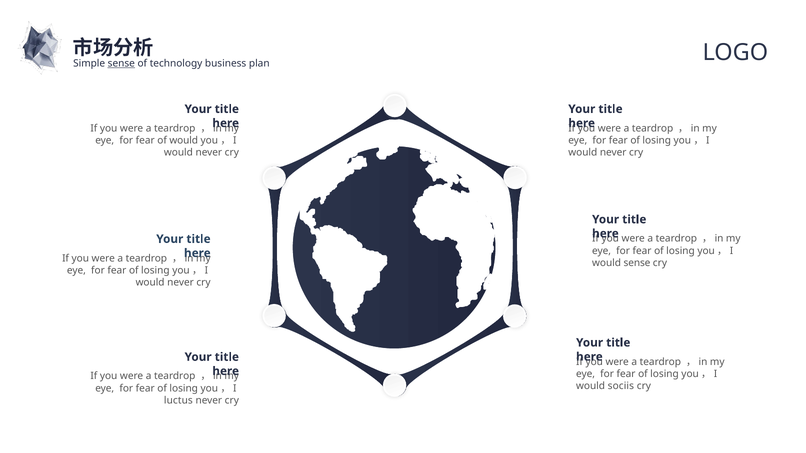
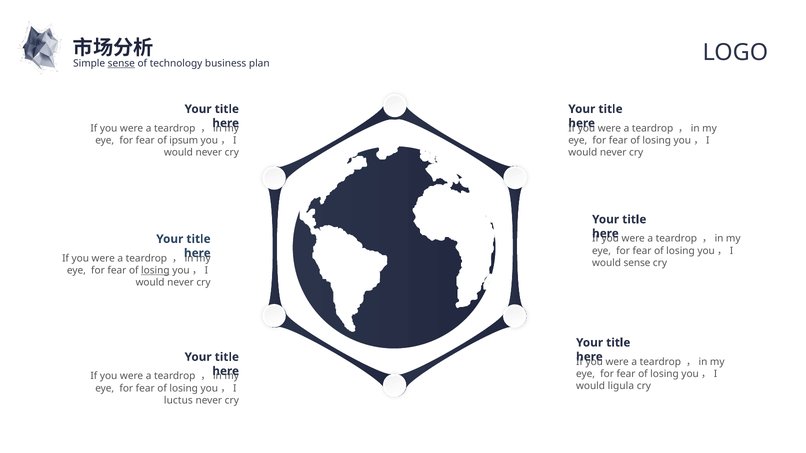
of would: would -> ipsum (184, 140)
losing underline: none -> present (155, 271)
sociis: sociis -> ligula (621, 386)
